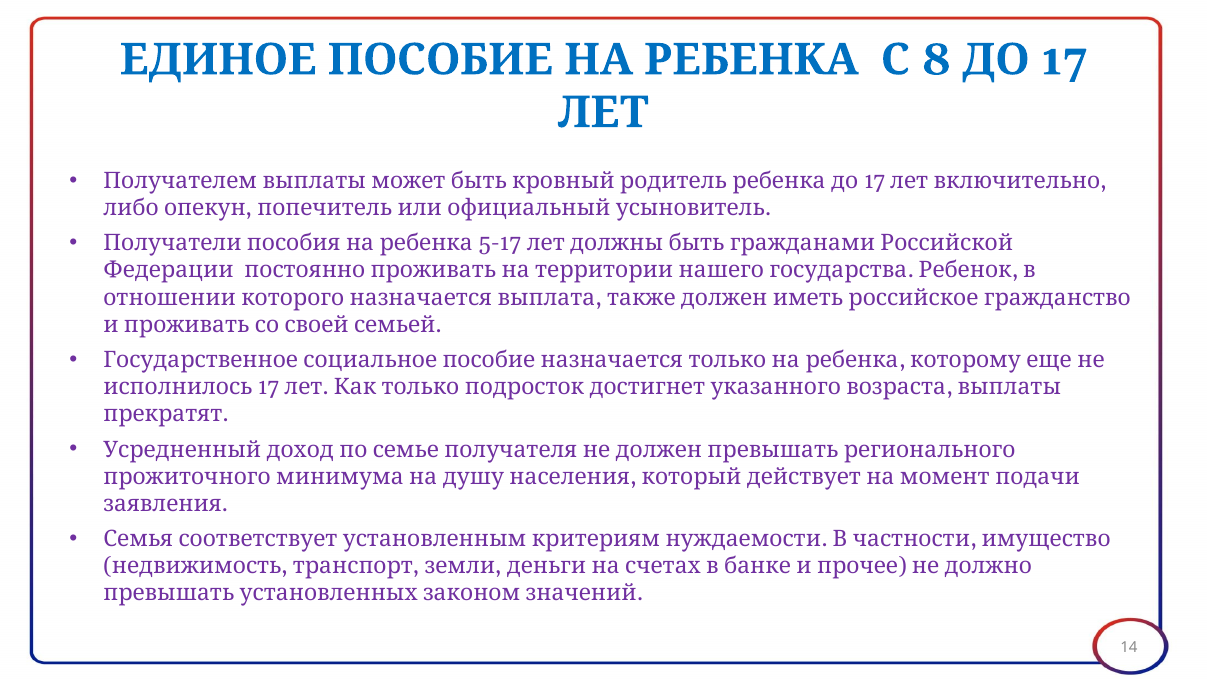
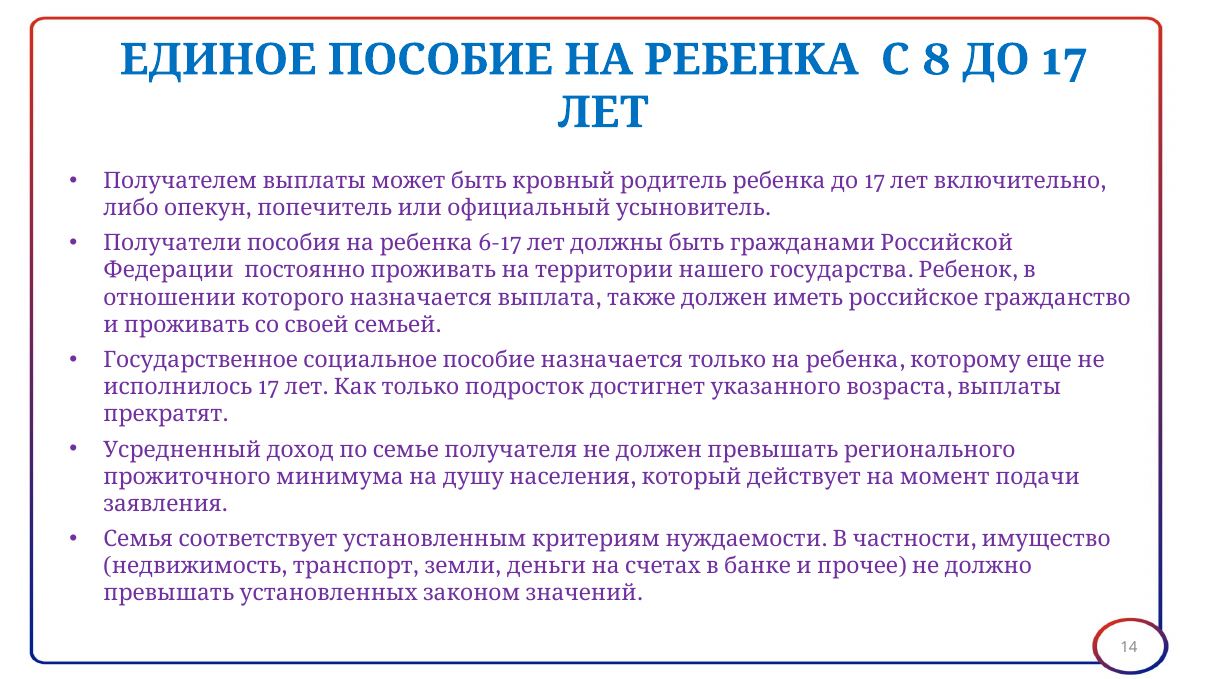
5-17: 5-17 -> 6-17 (500, 243)
